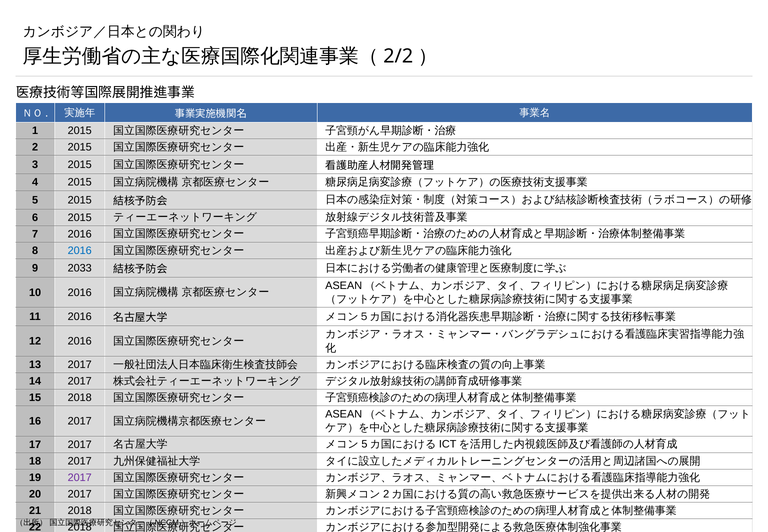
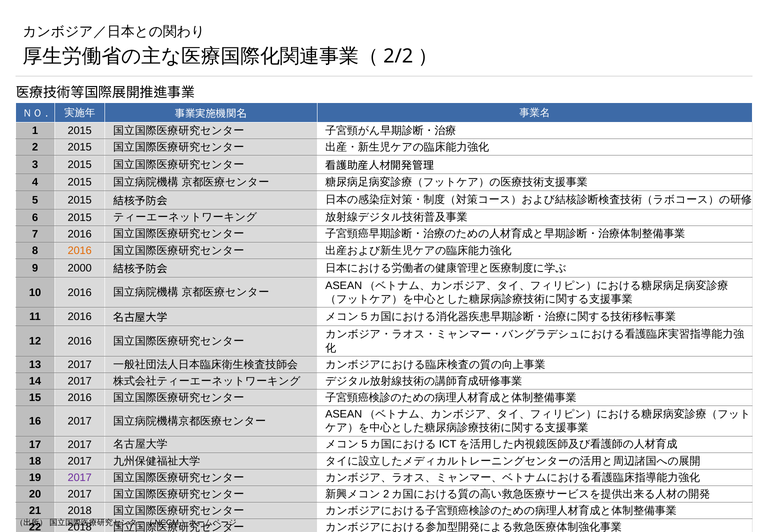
2016 colour: blue -> orange (80, 250)
2033: 2033 -> 2000 (80, 268)
15 2018: 2018 -> 2016 (80, 397)
